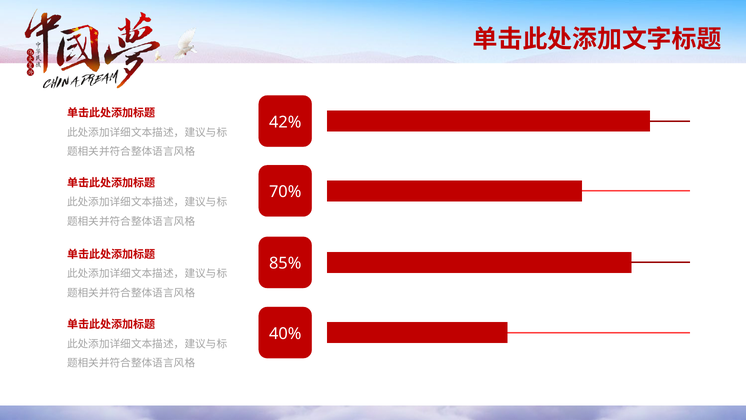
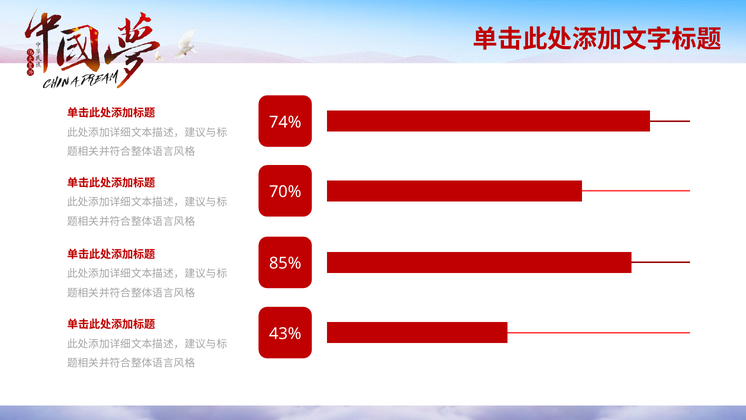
42%: 42% -> 74% (285, 122)
40%: 40% -> 43% (285, 333)
